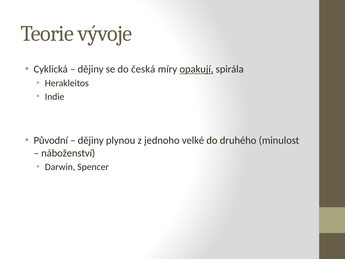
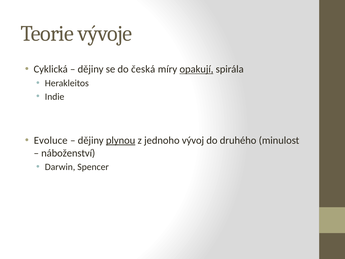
Původní: Původní -> Evoluce (51, 140)
plynou underline: none -> present (121, 140)
velké: velké -> vývoj (193, 140)
